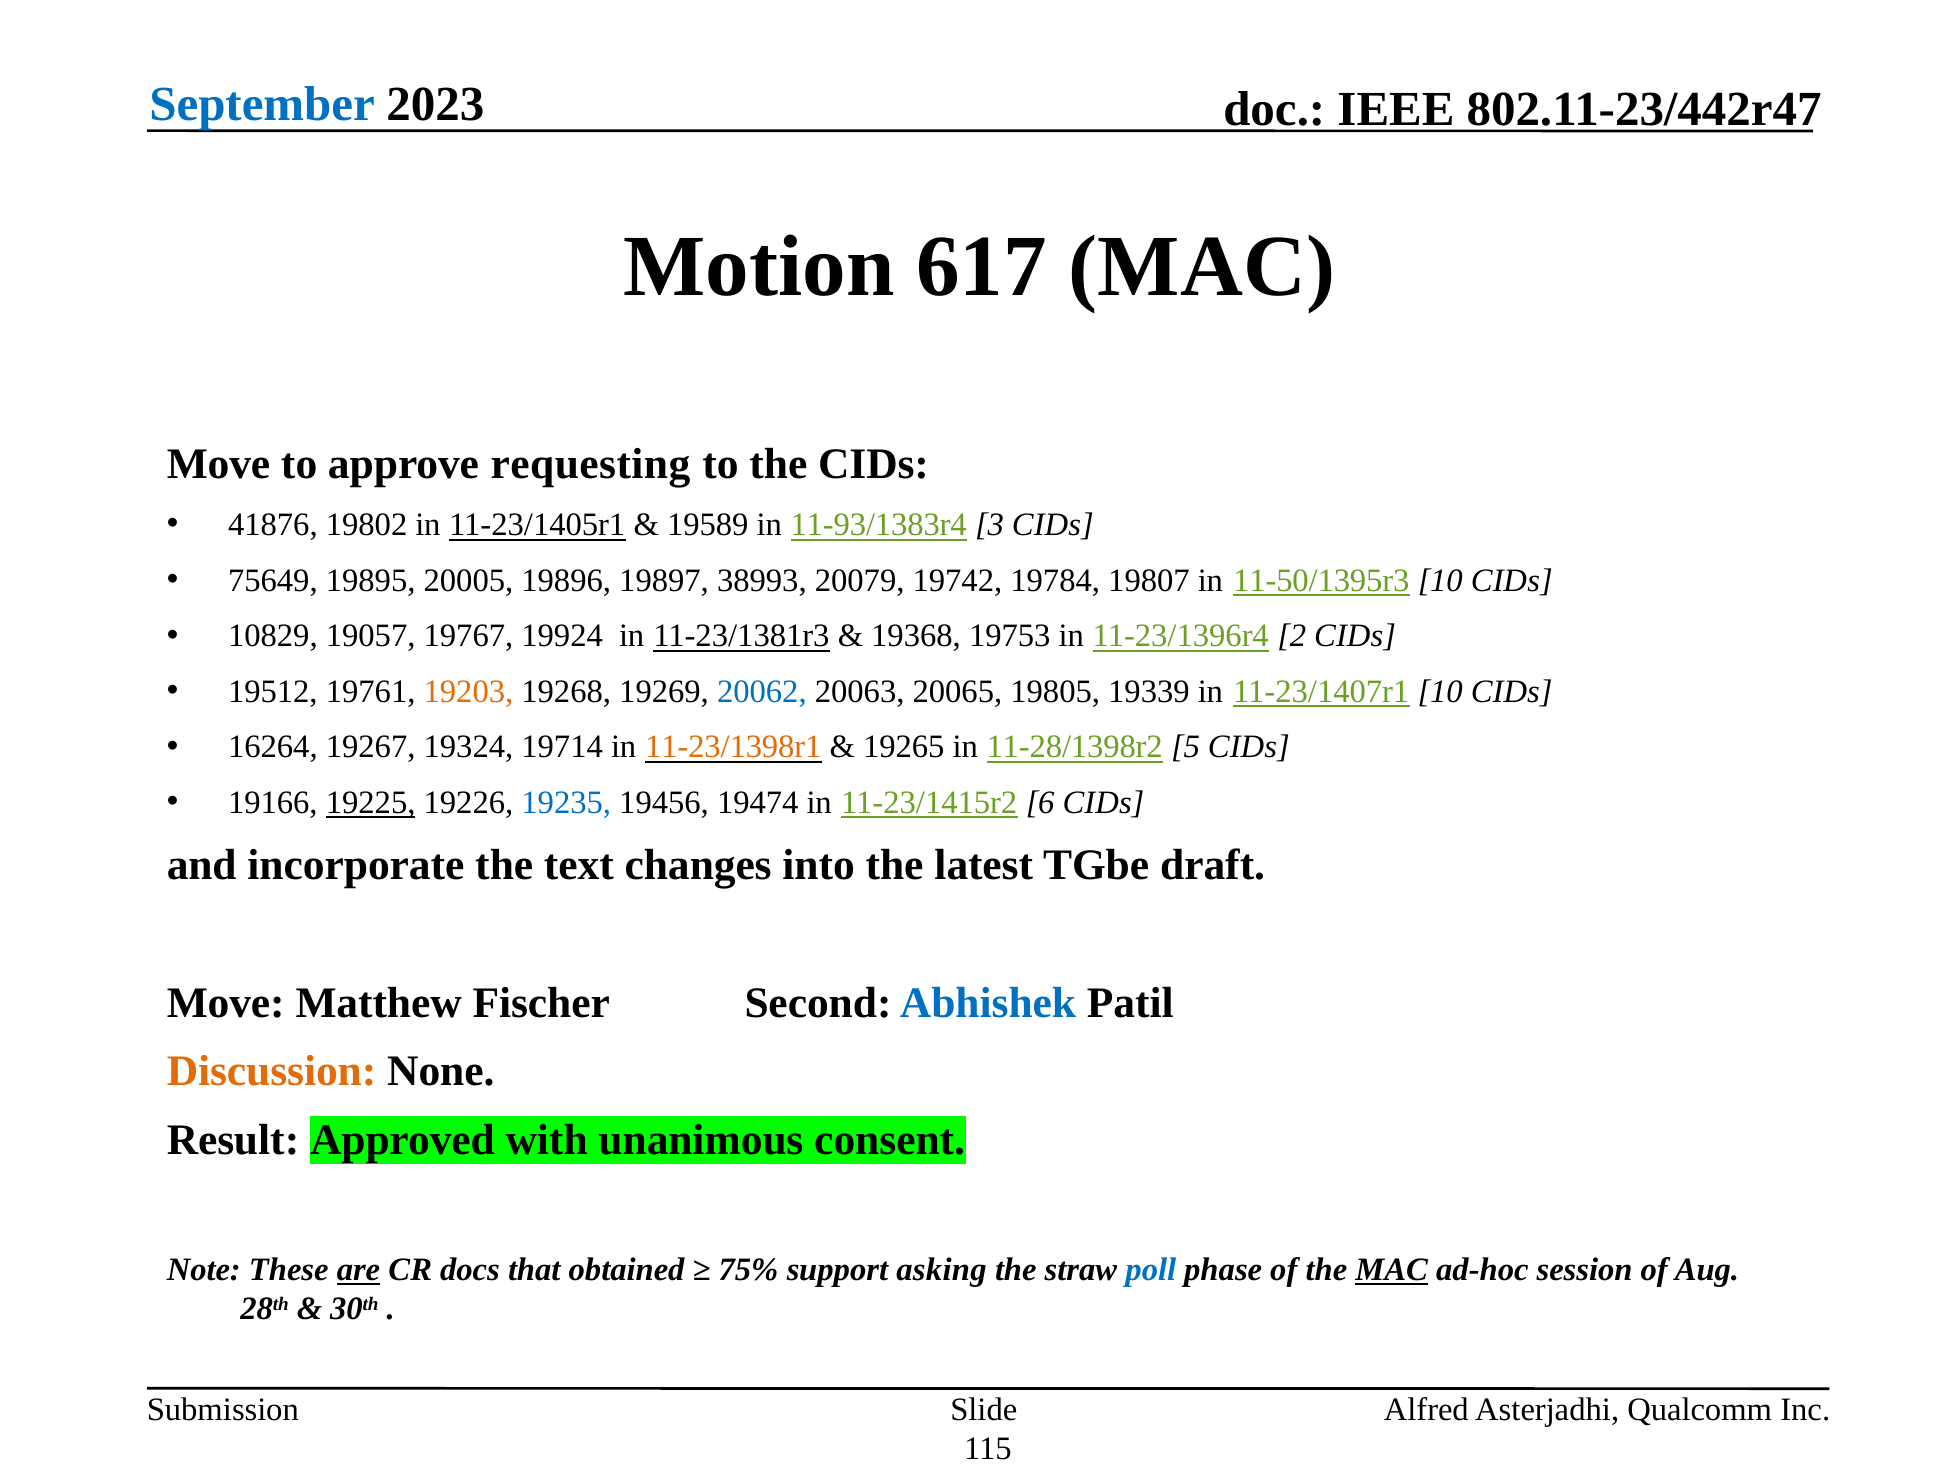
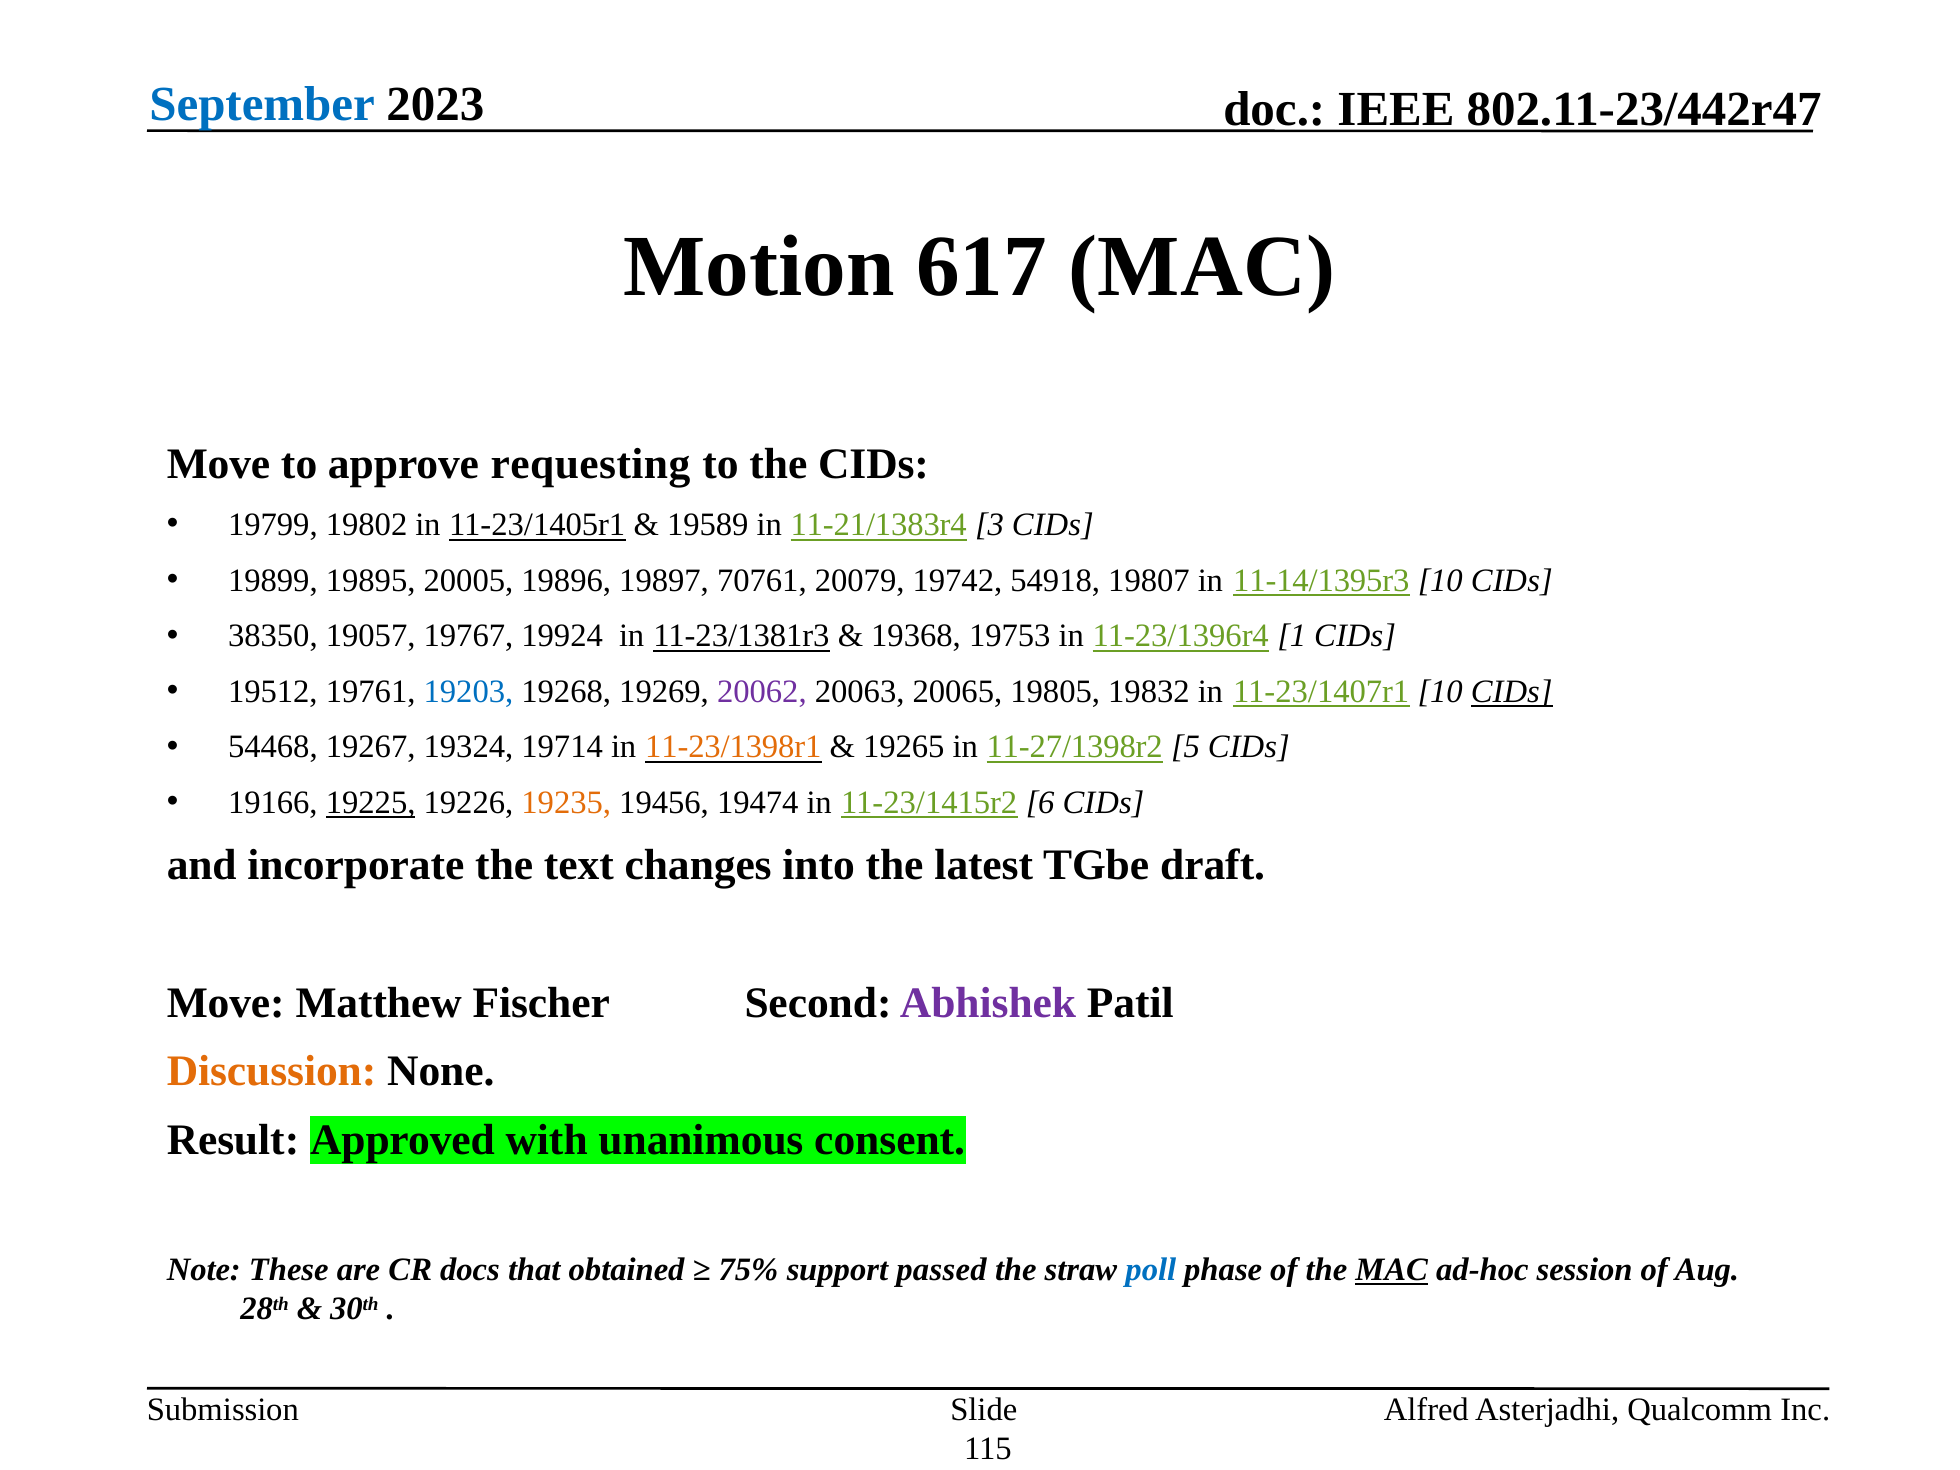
41876: 41876 -> 19799 (273, 525)
11-93/1383r4: 11-93/1383r4 -> 11-21/1383r4 (879, 525)
75649: 75649 -> 19899 (273, 581)
38993: 38993 -> 70761 (762, 581)
19784: 19784 -> 54918 (1055, 581)
11-50/1395r3: 11-50/1395r3 -> 11-14/1395r3 (1321, 581)
10829: 10829 -> 38350 (273, 636)
2: 2 -> 1 (1292, 636)
19203 colour: orange -> blue (468, 692)
20062 colour: blue -> purple (762, 692)
19339: 19339 -> 19832 (1149, 692)
CIDs underline: none -> present (1512, 692)
16264: 16264 -> 54468 (273, 747)
11-28/1398r2: 11-28/1398r2 -> 11-27/1398r2 (1075, 747)
19235 colour: blue -> orange (566, 803)
Abhishek colour: blue -> purple (988, 1003)
are underline: present -> none (359, 1270)
asking: asking -> passed (941, 1270)
